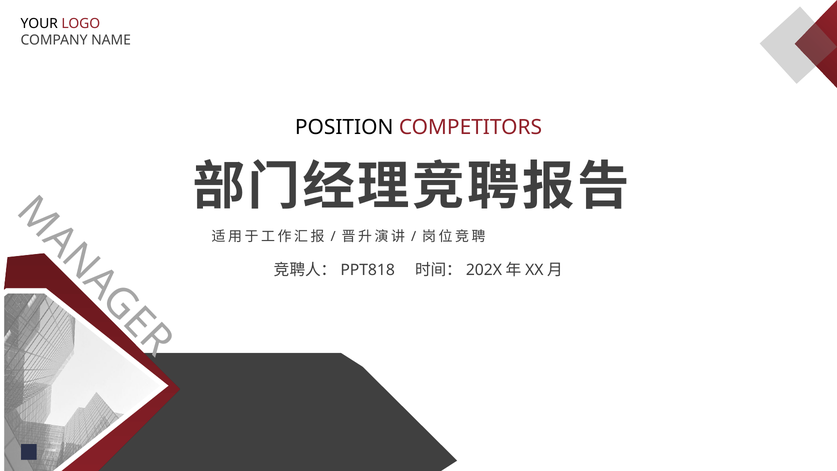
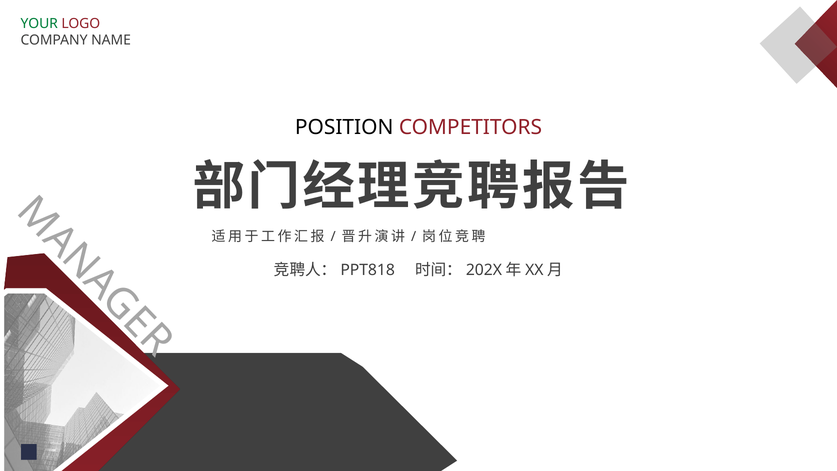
YOUR colour: black -> green (39, 24)
